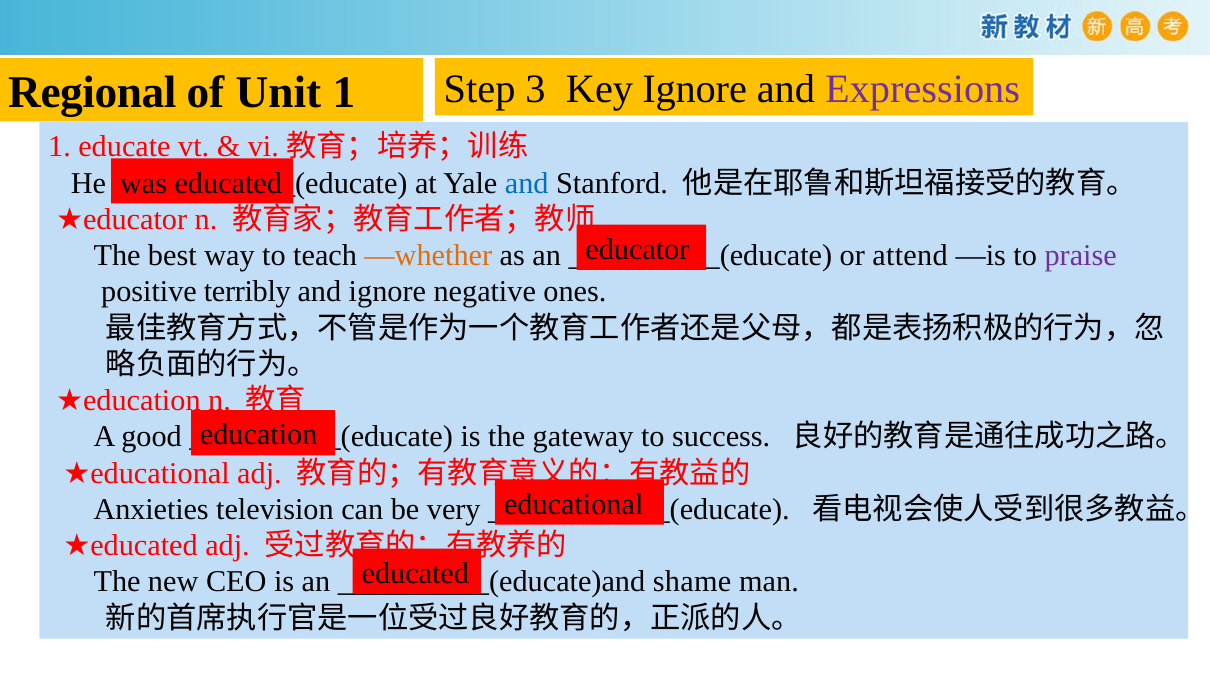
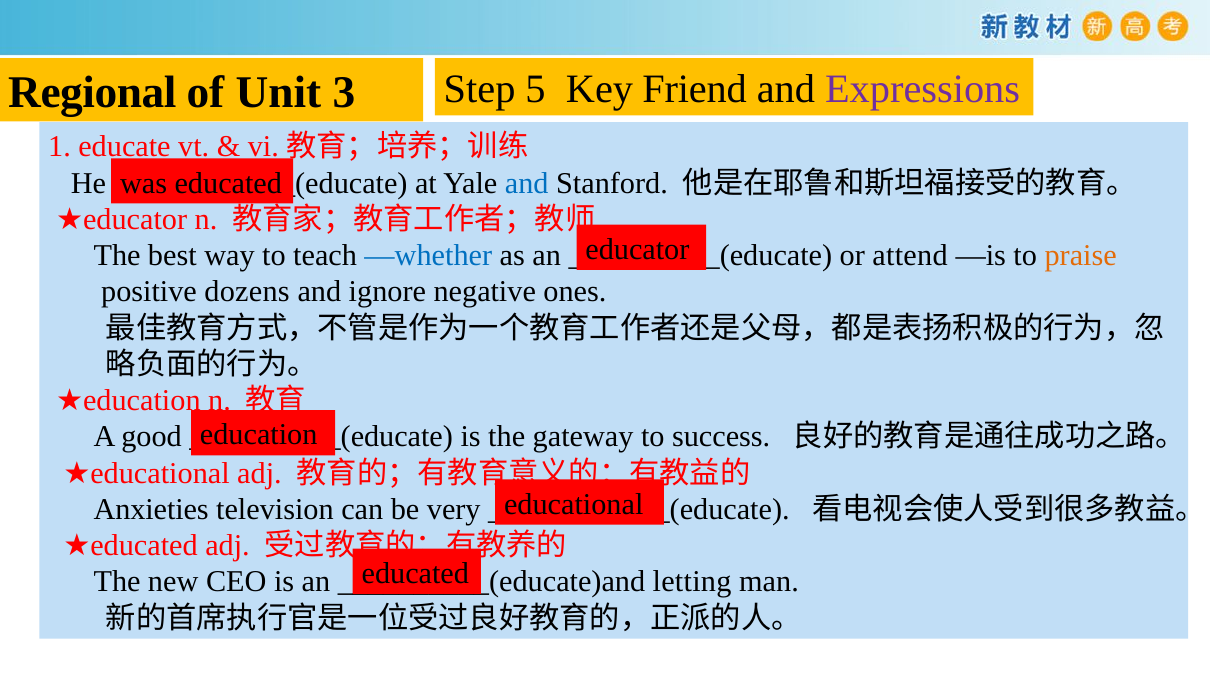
Unit 1: 1 -> 3 (344, 93)
3: 3 -> 5 (536, 90)
Key Ignore: Ignore -> Friend (695, 90)
—whether colour: orange -> blue (428, 256)
praise colour: purple -> orange (1081, 256)
terribly: terribly -> dozens (247, 292)
shame: shame -> letting (692, 582)
